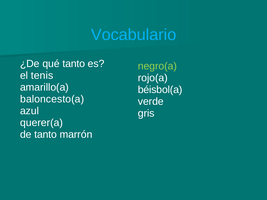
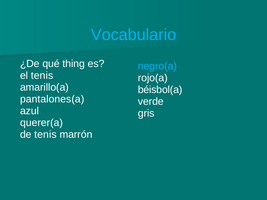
qué tanto: tanto -> thing (74, 64)
negro(a colour: light green -> light blue (157, 66)
baloncesto(a: baloncesto(a -> pantalones(a (52, 99)
de tanto: tanto -> tenis (45, 135)
